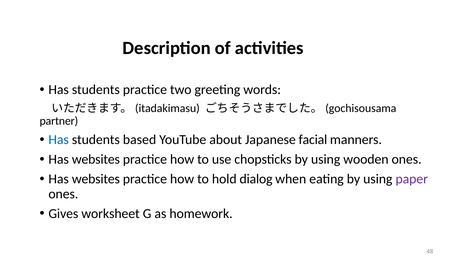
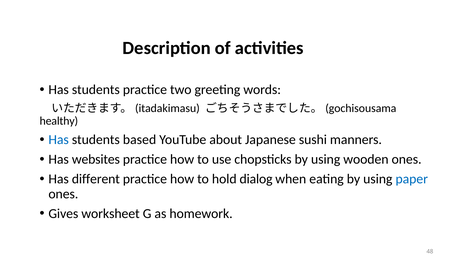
partner: partner -> healthy (59, 121)
facial: facial -> sushi (313, 140)
websites: websites -> different (96, 179)
paper colour: purple -> blue (412, 179)
